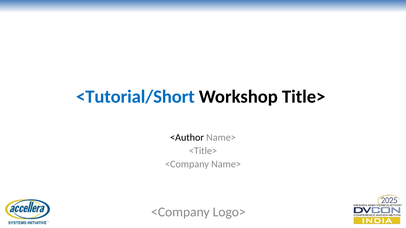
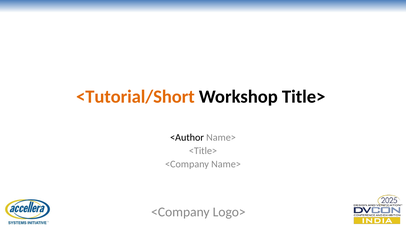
<Tutorial/Short colour: blue -> orange (135, 97)
